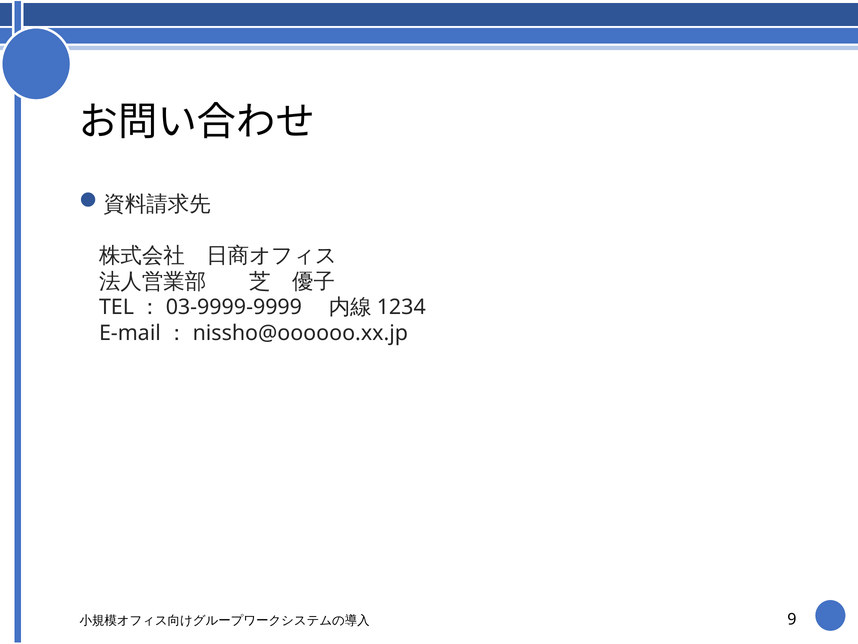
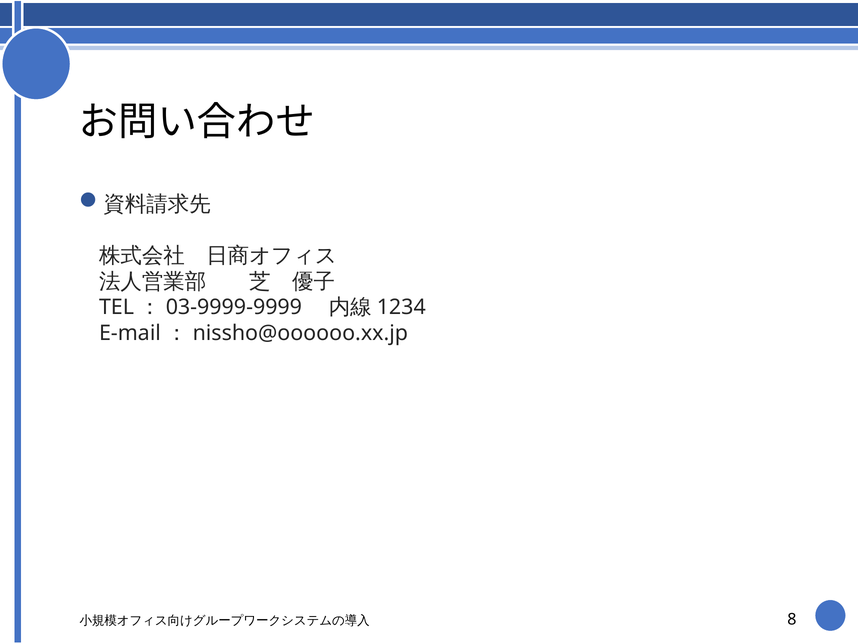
9: 9 -> 8 (792, 619)
